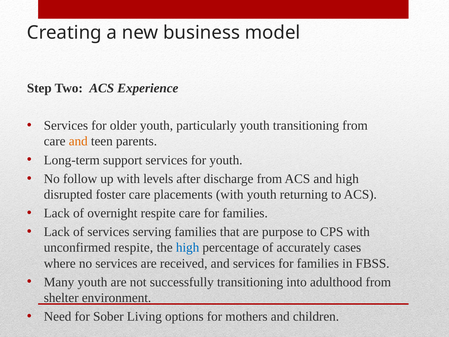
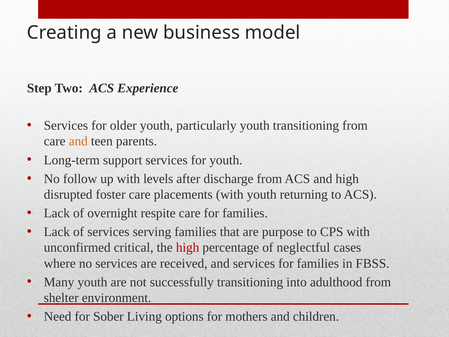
unconfirmed respite: respite -> critical (134, 247)
high colour: blue -> red (188, 247)
accurately: accurately -> neglectful (303, 247)
